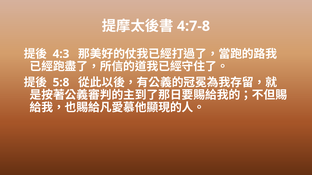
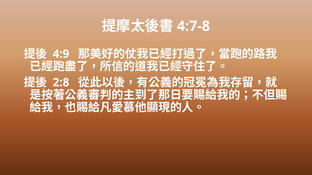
4:3: 4:3 -> 4:9 (61, 54)
5:8: 5:8 -> 2:8 (61, 83)
